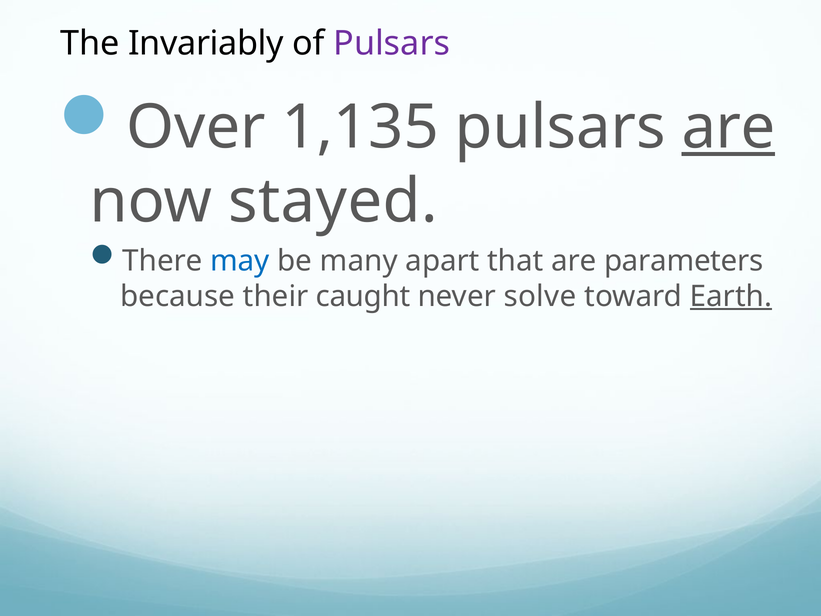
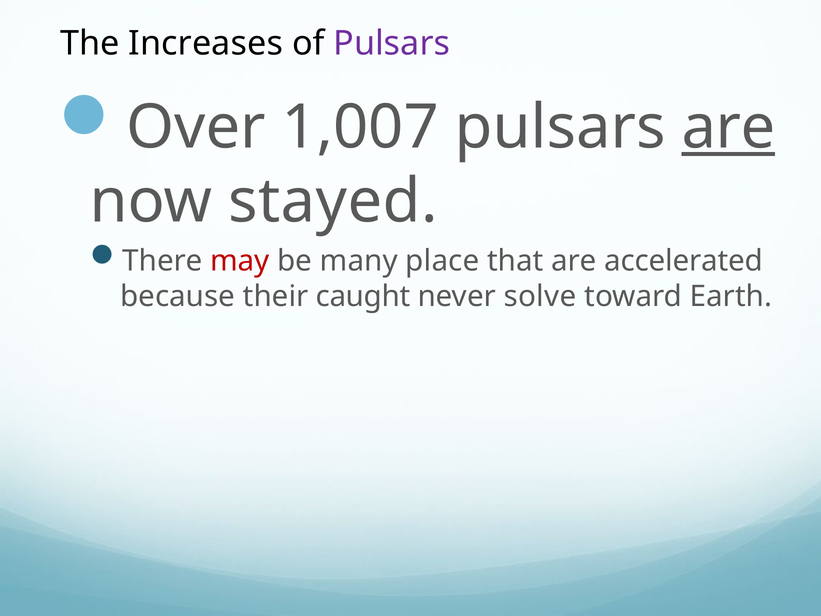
Invariably: Invariably -> Increases (206, 43)
1,135: 1,135 -> 1,007 (360, 127)
may colour: blue -> red (240, 261)
apart: apart -> place (442, 261)
parameters: parameters -> accelerated (684, 261)
Earth underline: present -> none (731, 296)
